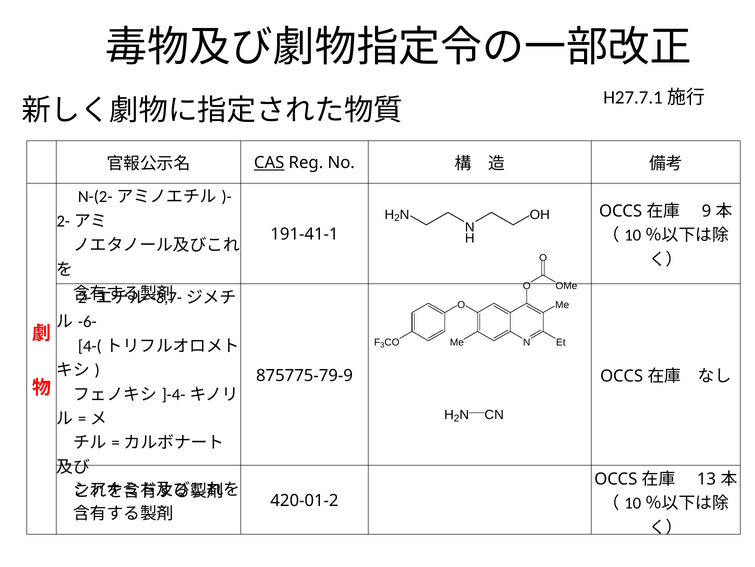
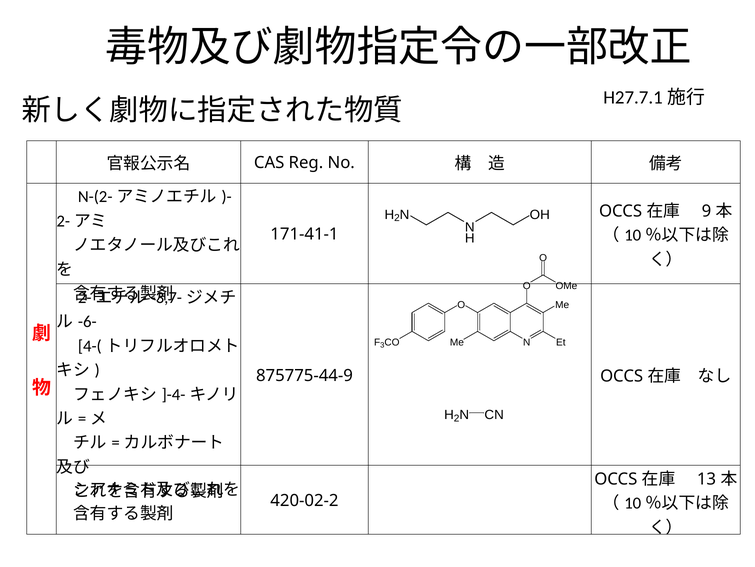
CAS underline: present -> none (269, 163)
191-41-1: 191-41-1 -> 171-41-1 (304, 234)
875775-79-9: 875775-79-9 -> 875775-44-9 (304, 375)
420-01-2: 420-01-2 -> 420-02-2 (304, 500)
